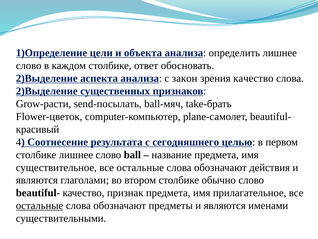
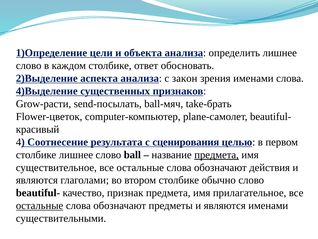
зрения качество: качество -> именами (253, 78)
2)Выделение: 2)Выделение -> 4)Выделение (47, 91)
сегодняшнего: сегодняшнего -> сценирования (186, 142)
предмета underline: none -> present (217, 154)
